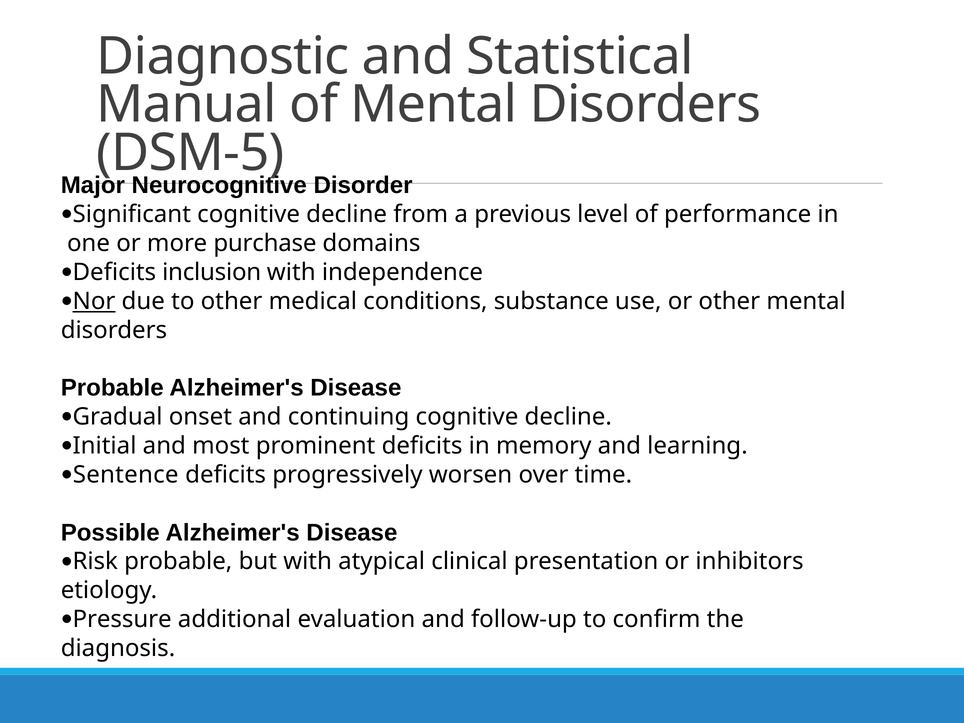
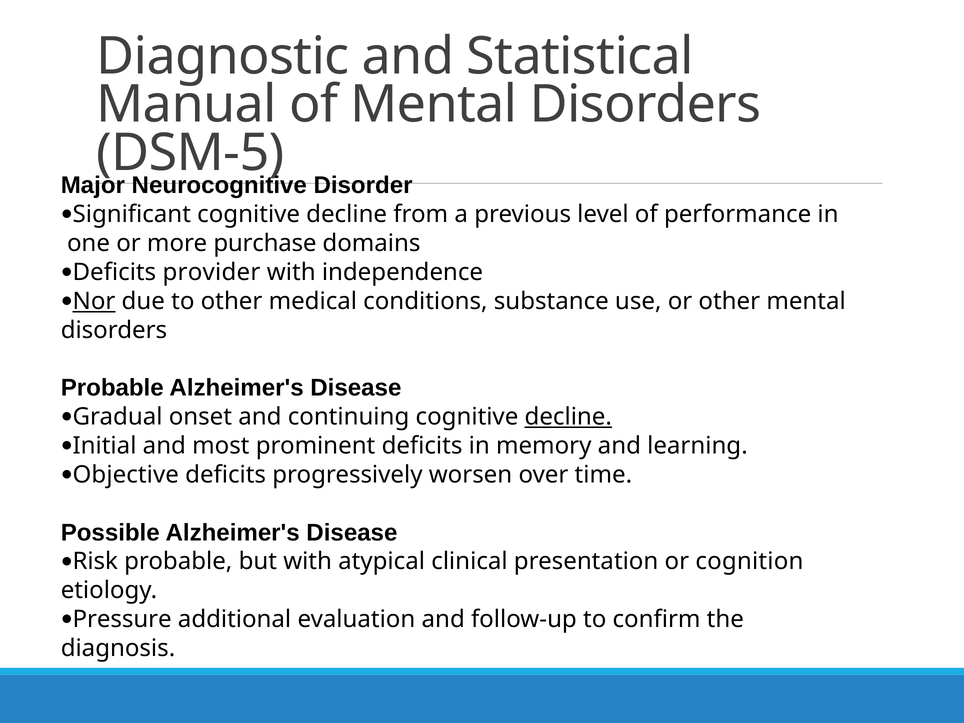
inclusion: inclusion -> provider (211, 272)
decline underline: none -> present (568, 417)
Sentence: Sentence -> Objective (126, 475)
inhibitors: inhibitors -> cognition (749, 561)
